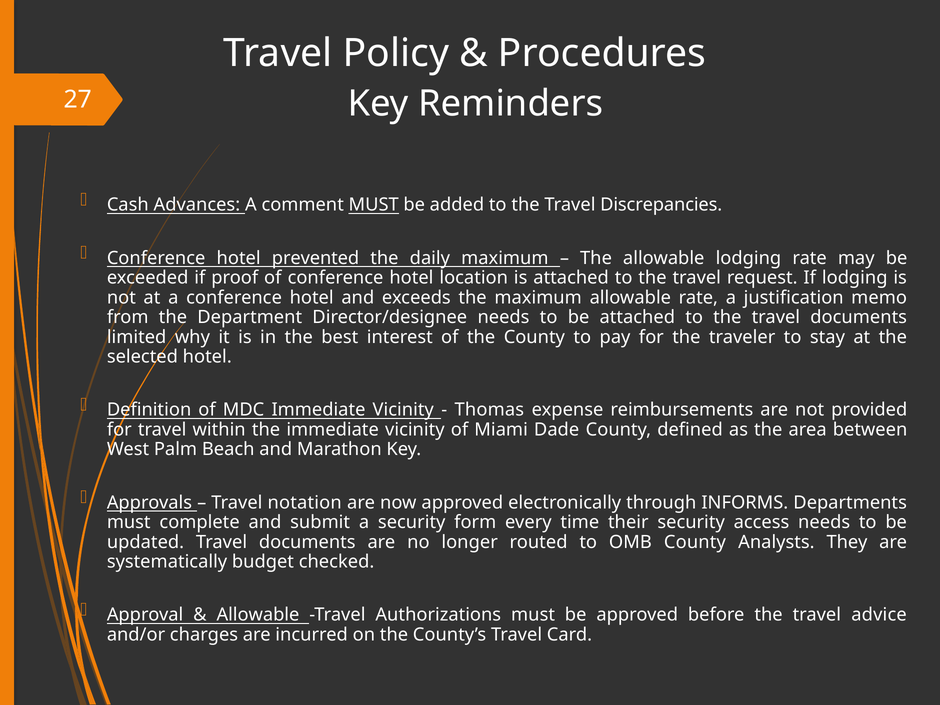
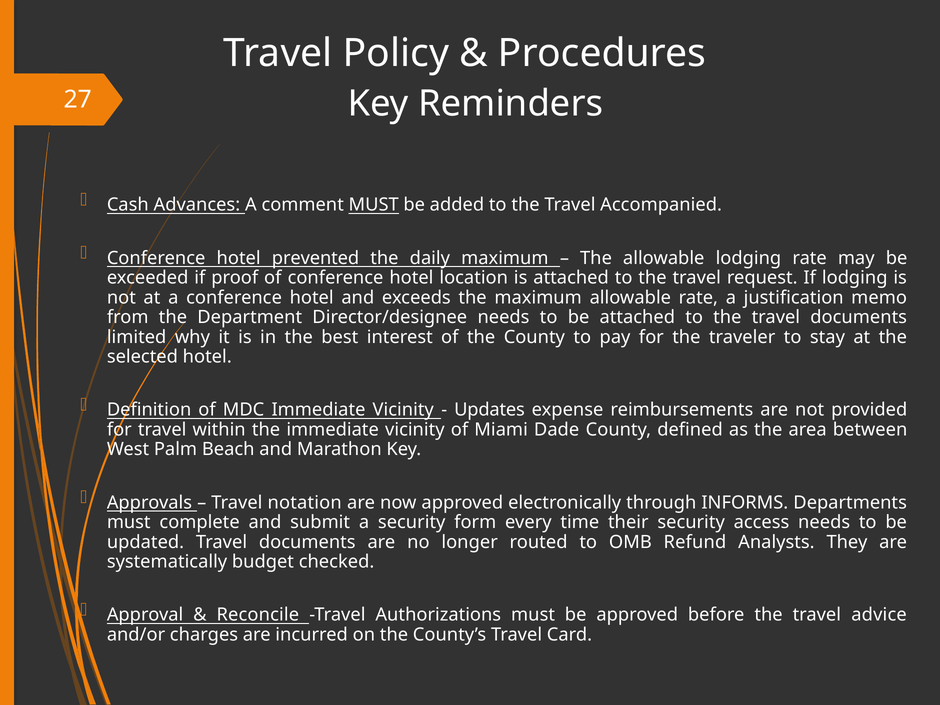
Discrepancies: Discrepancies -> Accompanied (661, 205)
Thomas: Thomas -> Updates (490, 410)
OMB County: County -> Refund (695, 542)
Allowable: Allowable -> Reconcile (258, 615)
